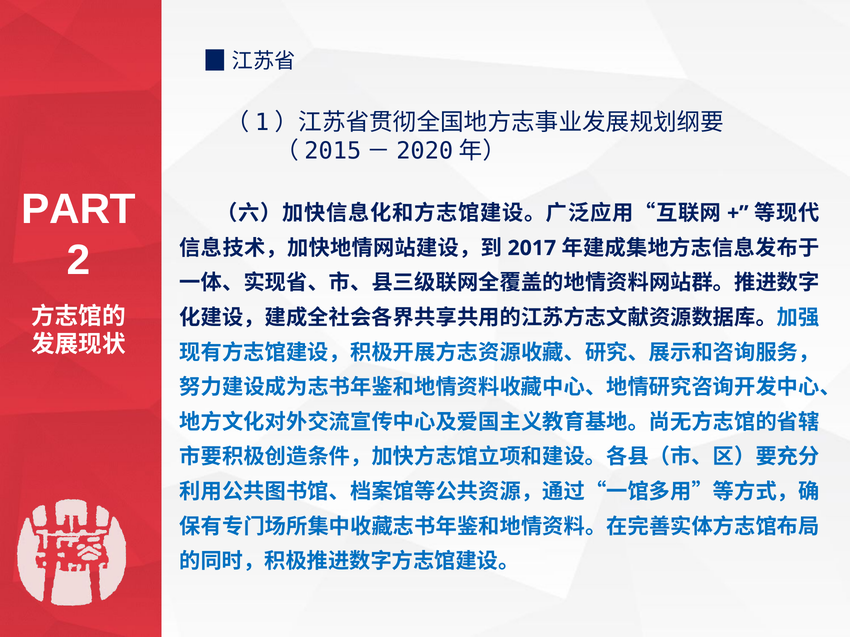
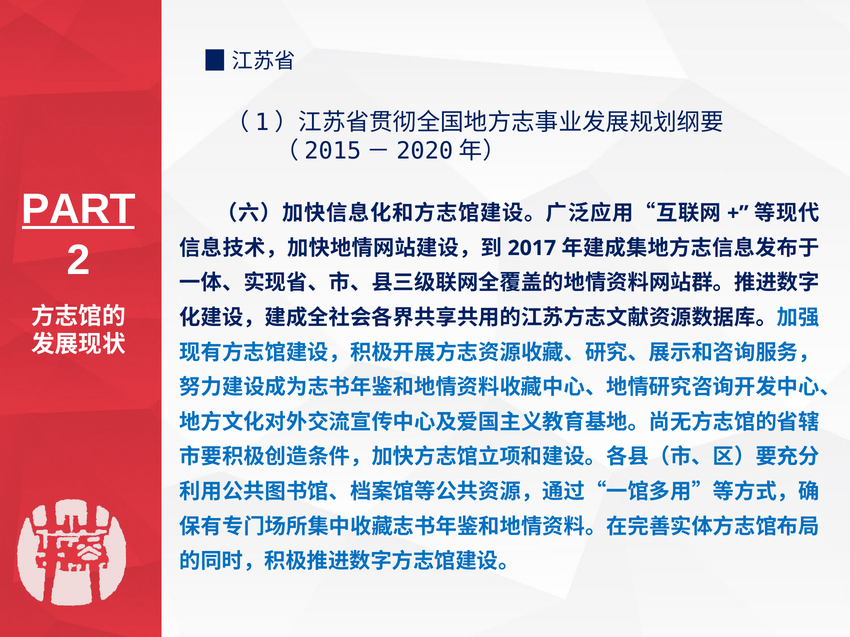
PART underline: none -> present (79, 209)
